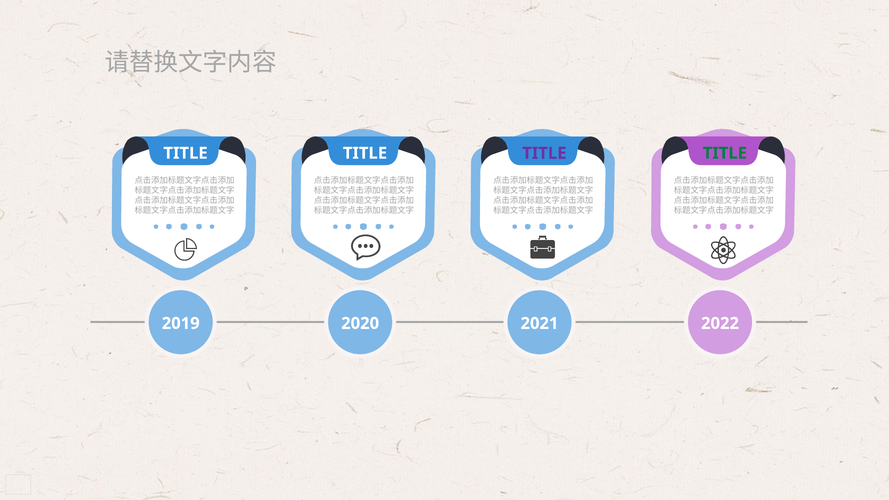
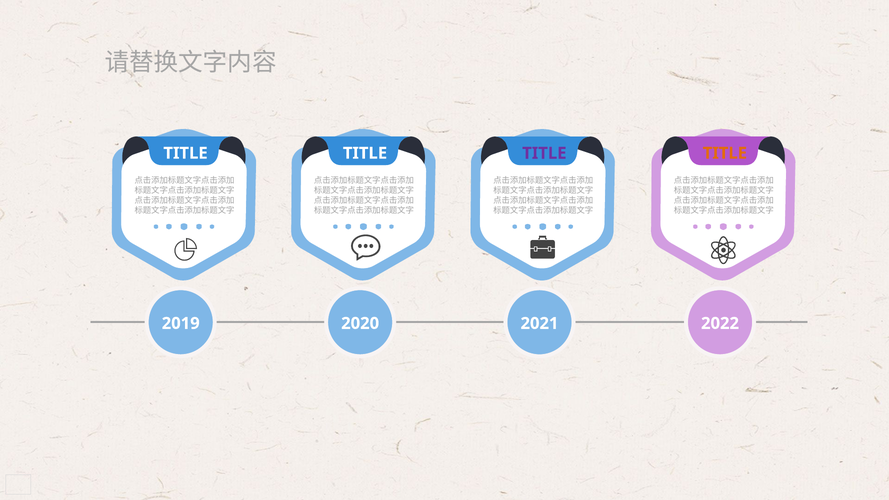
TITLE colour: green -> orange (725, 153)
